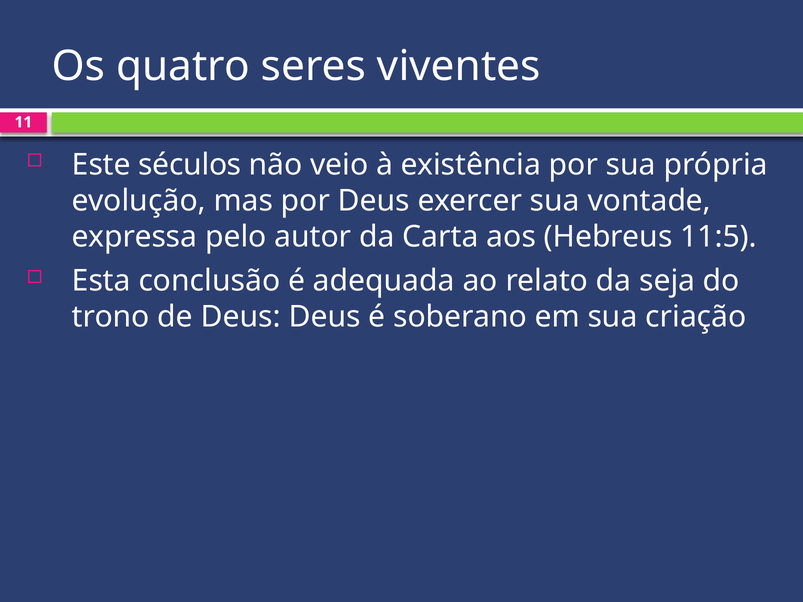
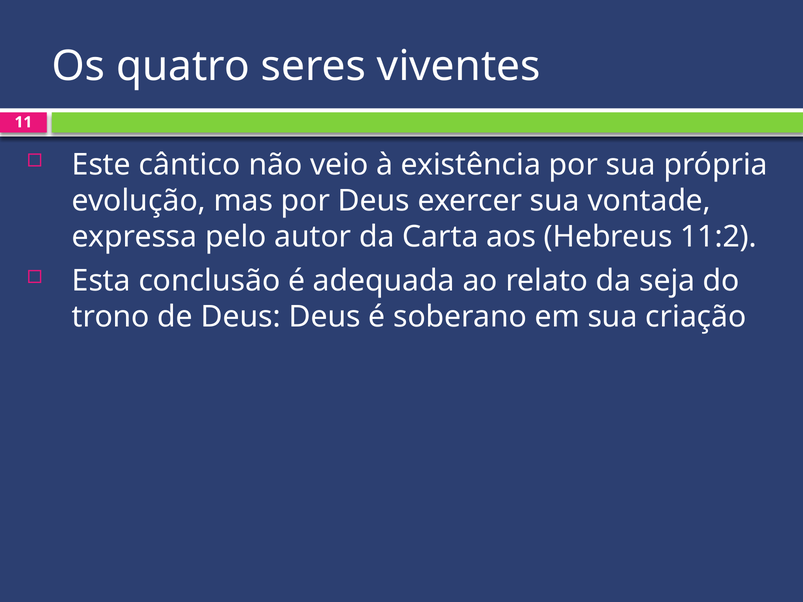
séculos: séculos -> cântico (190, 165)
11:5: 11:5 -> 11:2 (719, 237)
